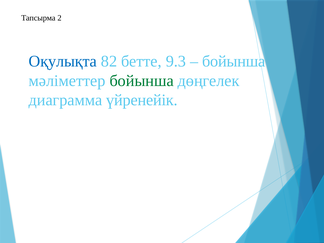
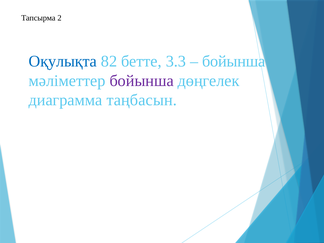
9.3: 9.3 -> 3.3 (176, 61)
бойынша colour: green -> purple (142, 81)
үйренейік: үйренейік -> таңбасын (142, 100)
